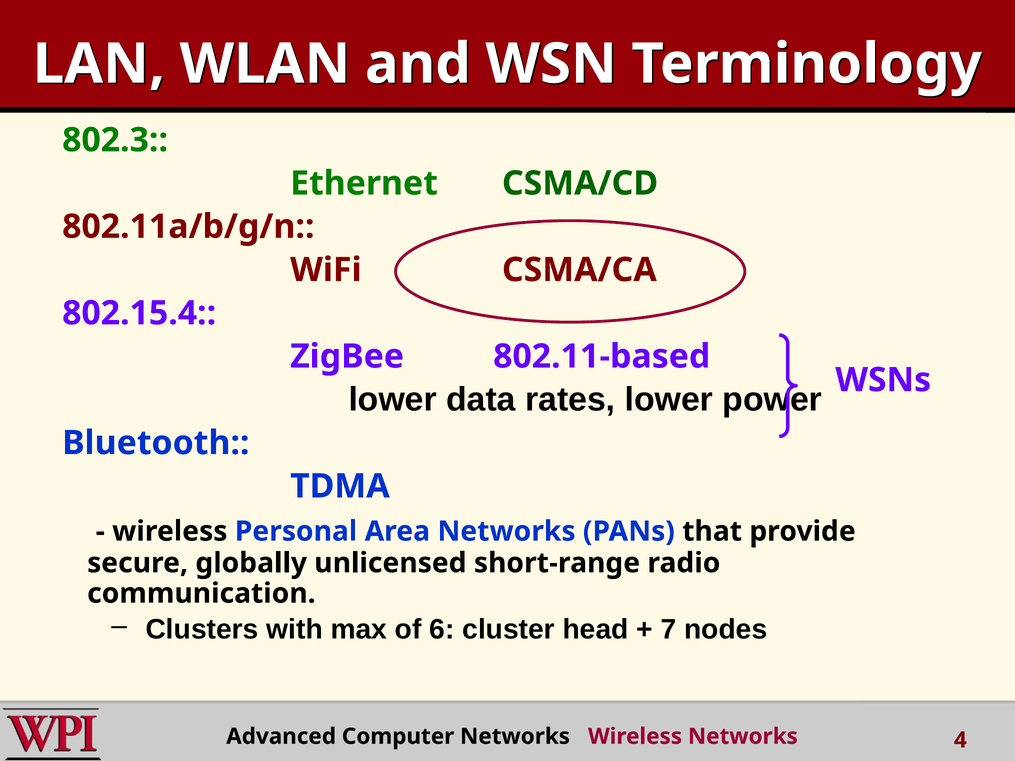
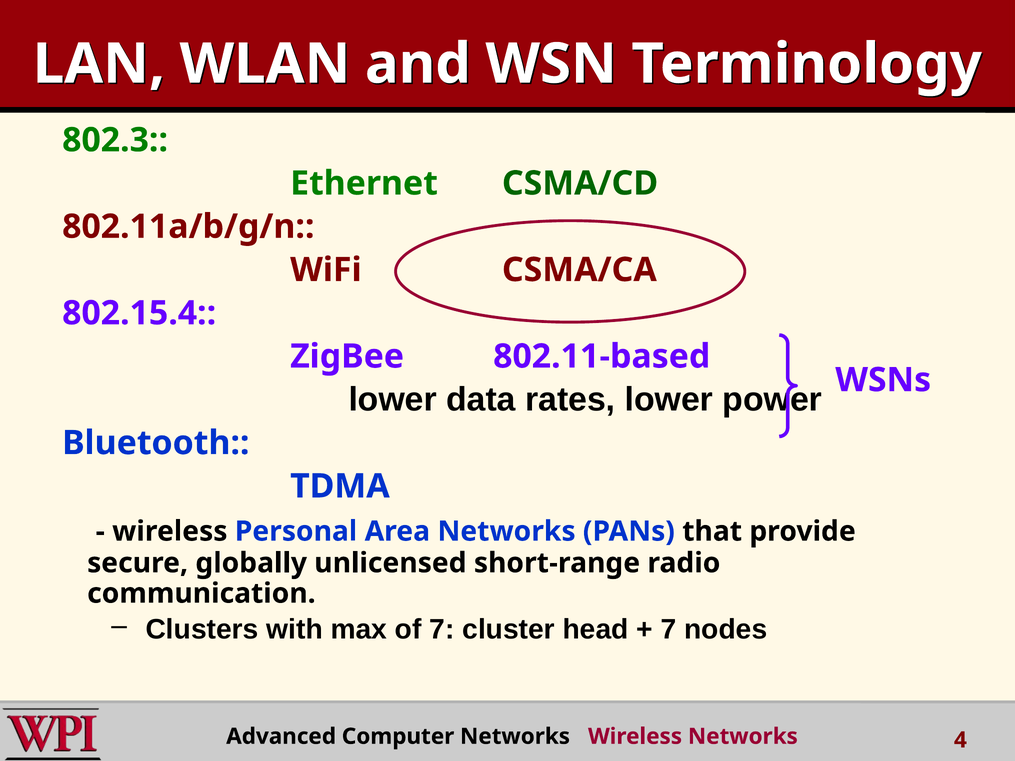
of 6: 6 -> 7 (442, 630)
